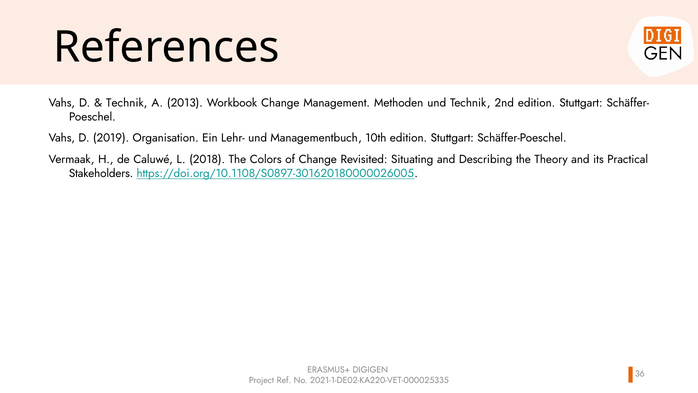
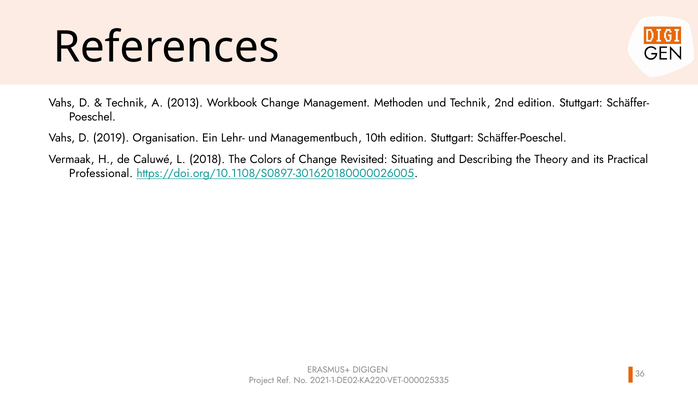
Stakeholders: Stakeholders -> Professional (101, 173)
